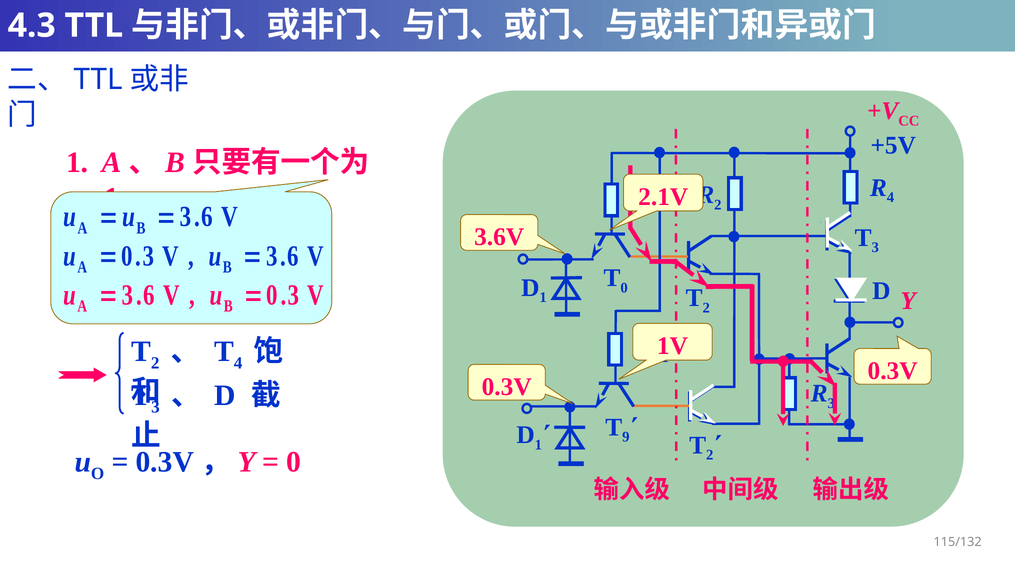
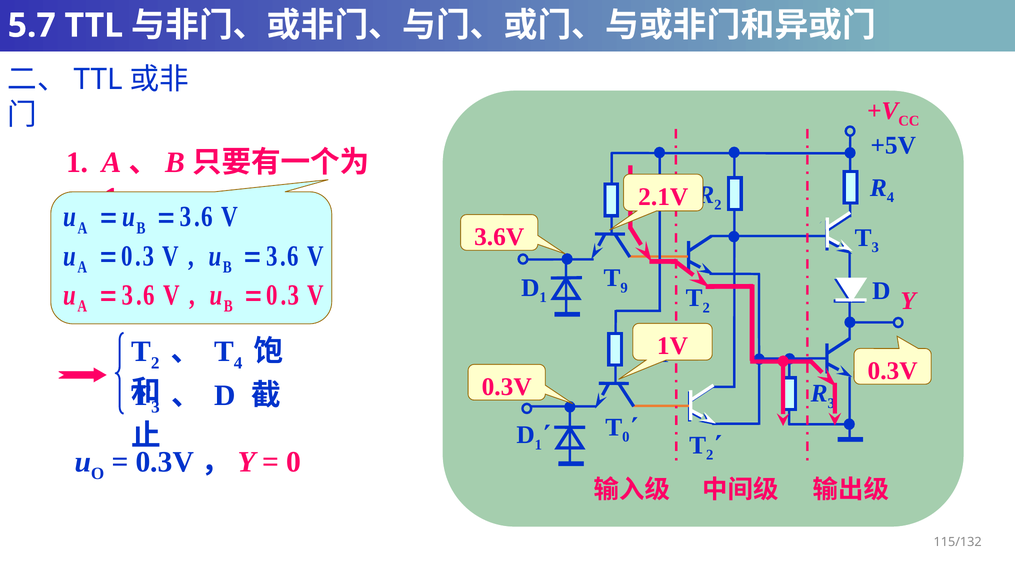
4.3: 4.3 -> 5.7 (32, 26)
0: 0 -> 9 (624, 288)
9: 9 -> 0 (626, 437)
